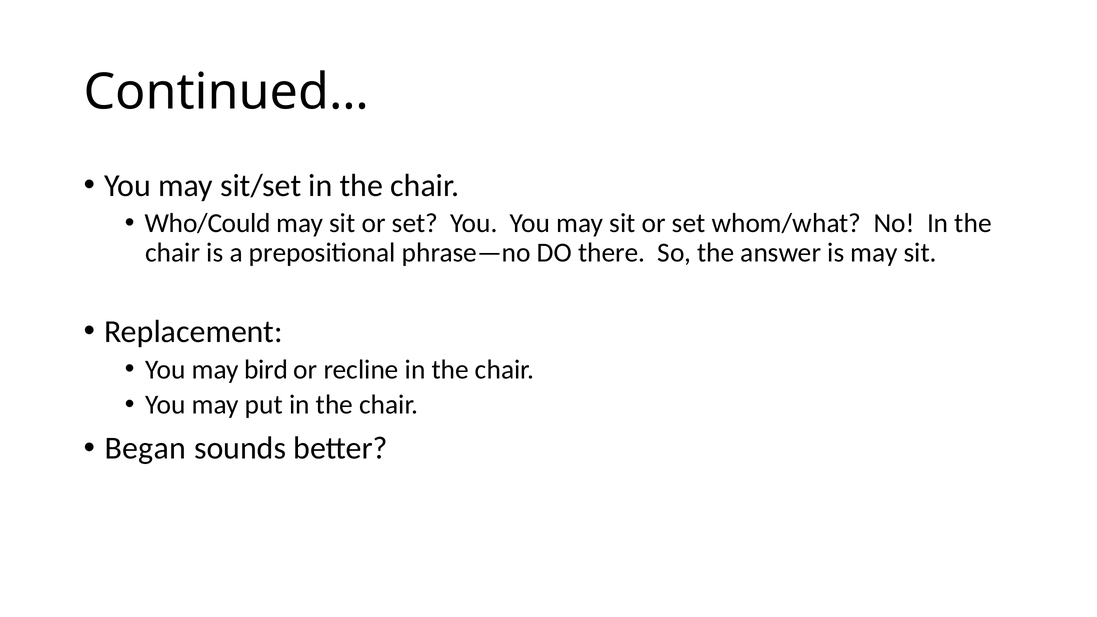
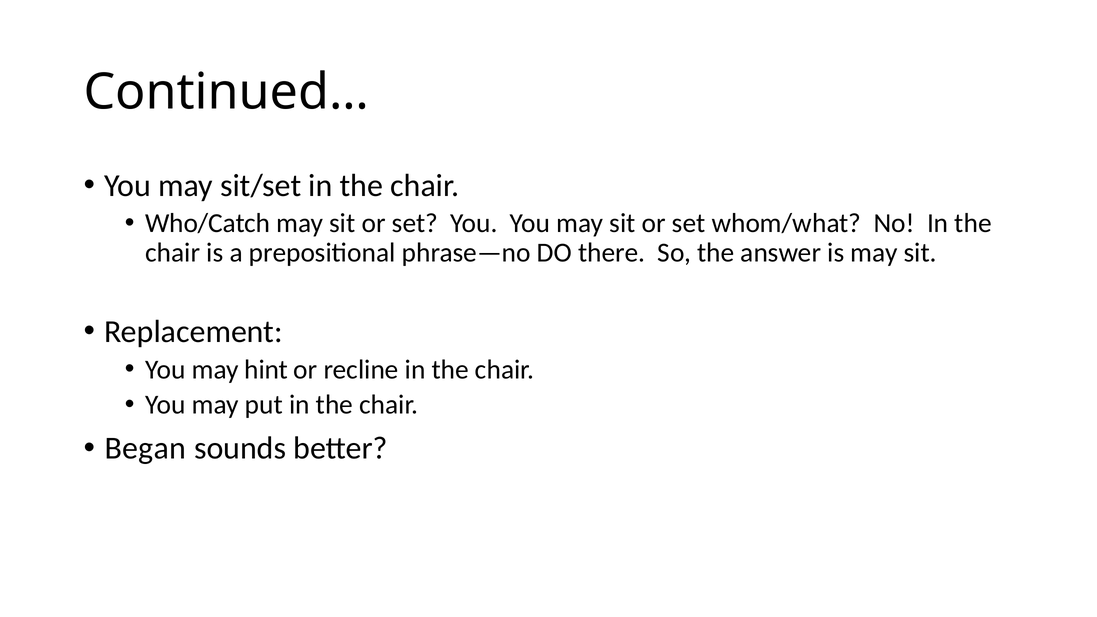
Who/Could: Who/Could -> Who/Catch (208, 223)
bird: bird -> hint (266, 370)
